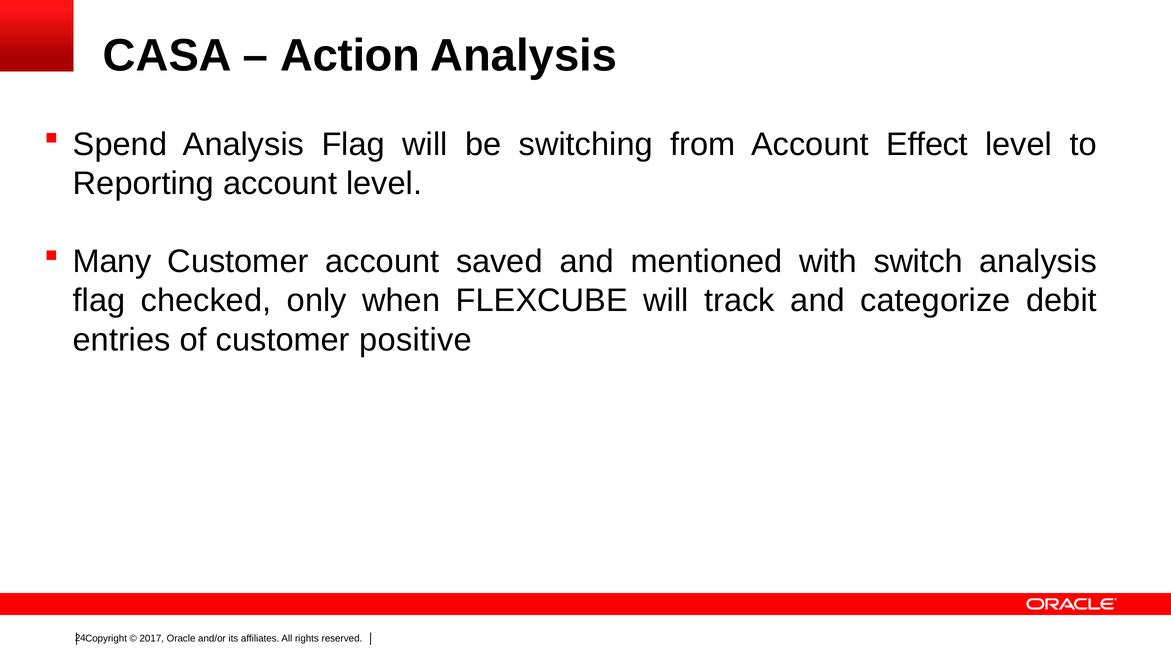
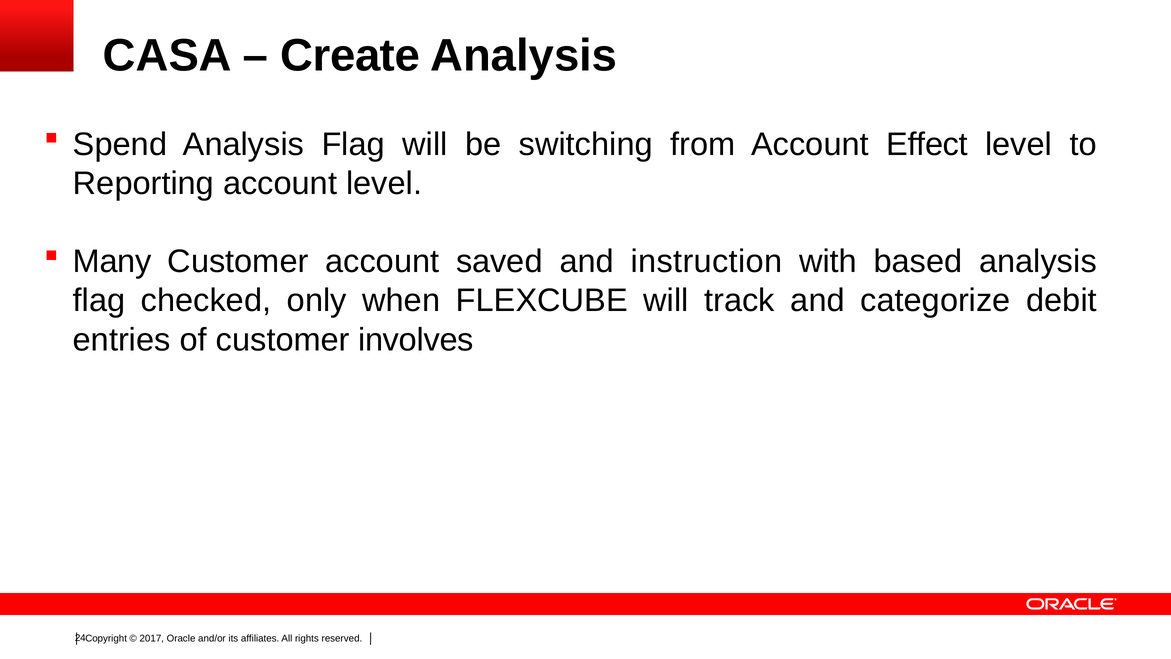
Action: Action -> Create (350, 56)
mentioned: mentioned -> instruction (706, 262)
switch: switch -> based (918, 262)
positive: positive -> involves (416, 340)
